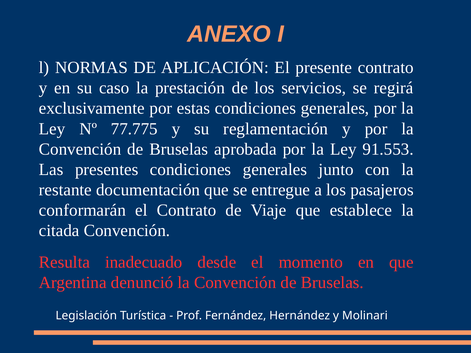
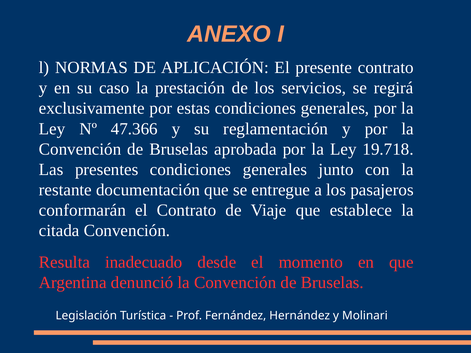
77.775: 77.775 -> 47.366 (134, 129)
91.553: 91.553 -> 19.718 (388, 149)
